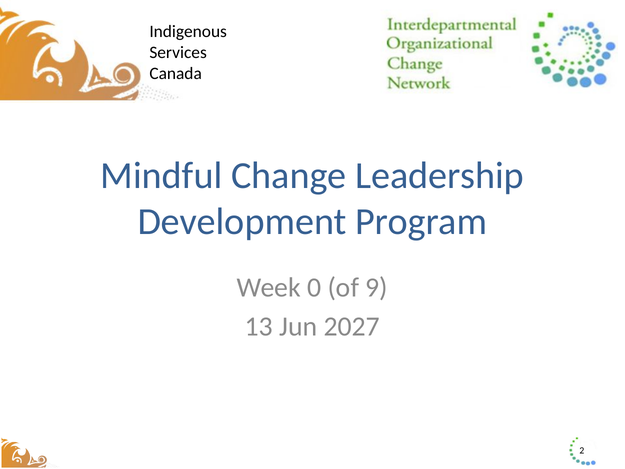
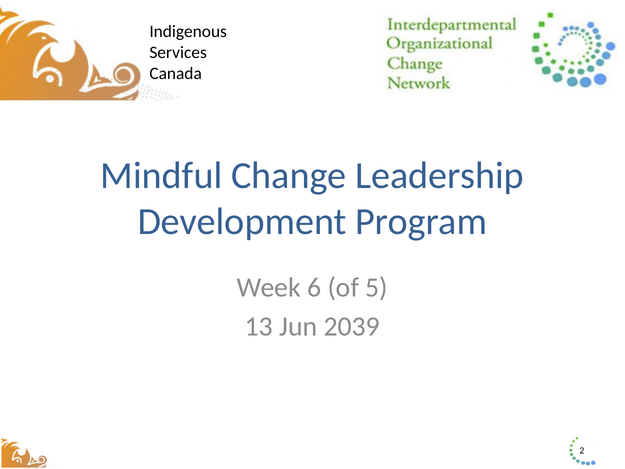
0: 0 -> 6 (314, 287)
9: 9 -> 5 (377, 287)
2027: 2027 -> 2039 (352, 326)
